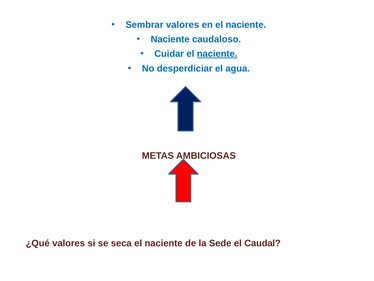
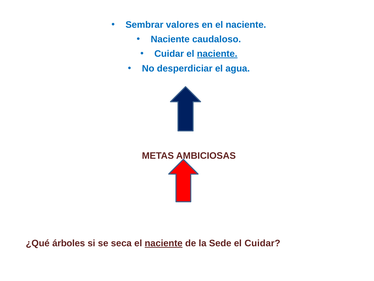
¿Qué valores: valores -> árboles (69, 243)
naciente underline: none -> present (164, 243)
el Caudal: Caudal -> Cuidar (262, 243)
